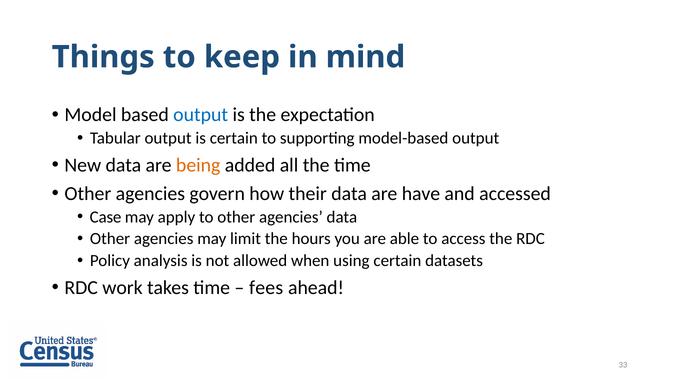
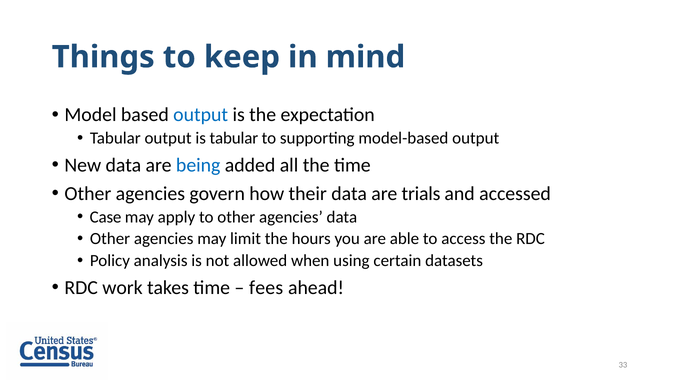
is certain: certain -> tabular (234, 138)
being colour: orange -> blue (198, 165)
have: have -> trials (421, 194)
